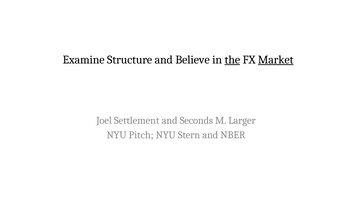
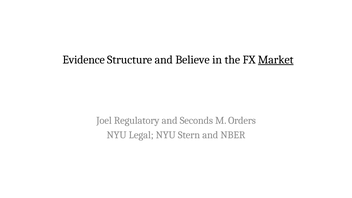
Examine: Examine -> Evidence (84, 60)
the underline: present -> none (232, 60)
Settlement: Settlement -> Regulatory (137, 120)
Larger: Larger -> Orders (242, 120)
Pitch: Pitch -> Legal (141, 135)
